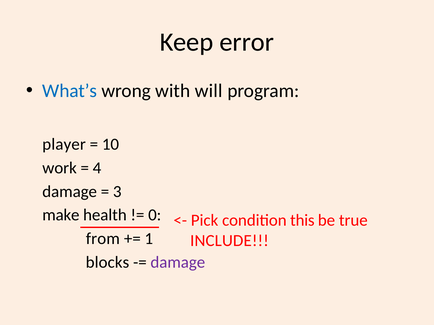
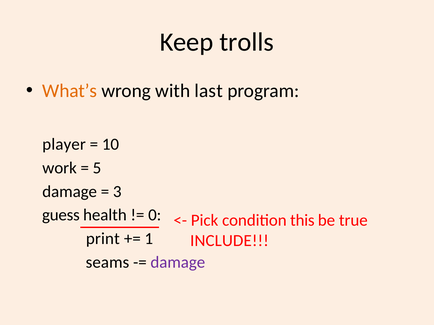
error: error -> trolls (247, 42)
What’s colour: blue -> orange (70, 91)
will: will -> last (209, 91)
4: 4 -> 5 (97, 168)
make: make -> guess (61, 215)
from: from -> print (103, 239)
blocks: blocks -> seams (107, 263)
